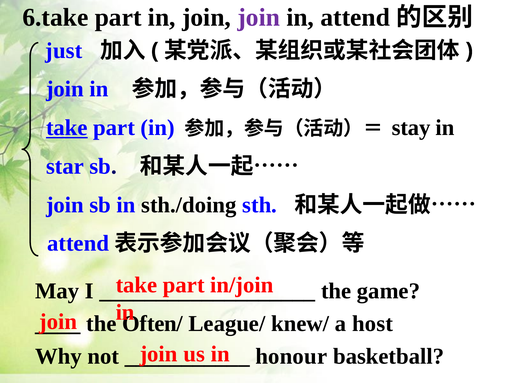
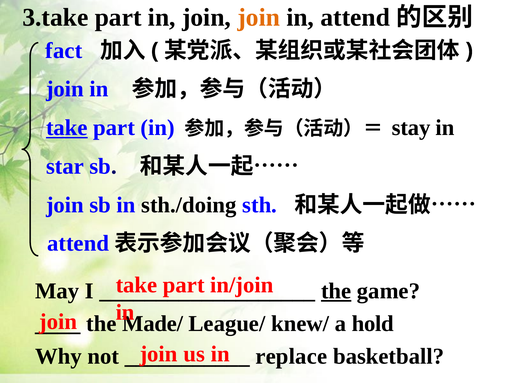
6.take: 6.take -> 3.take (55, 17)
join colour: purple -> orange (259, 17)
just: just -> fact (64, 51)
the underline: none -> present (336, 291)
Often/: Often/ -> Made/ (153, 324)
host: host -> hold (373, 324)
honour: honour -> replace (291, 357)
